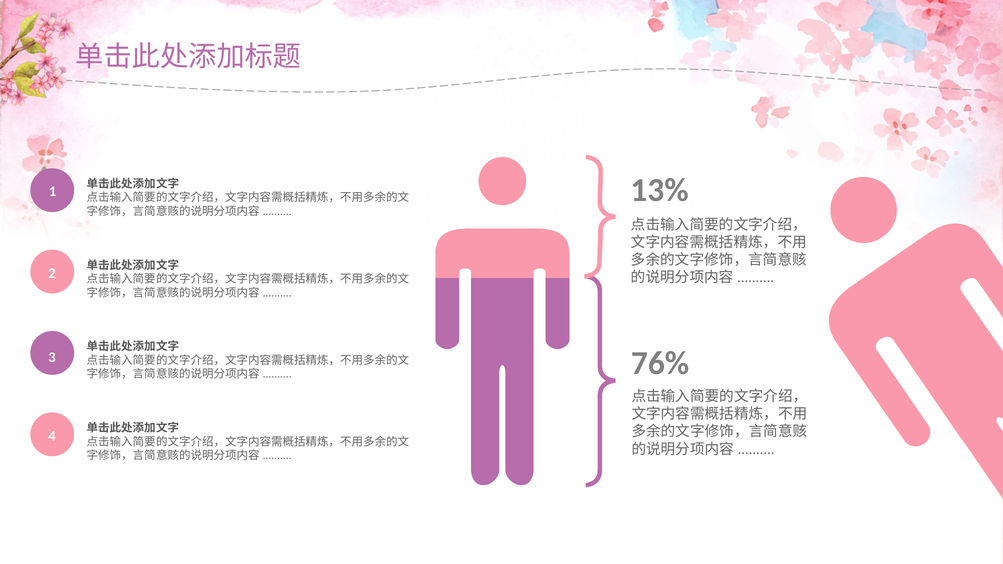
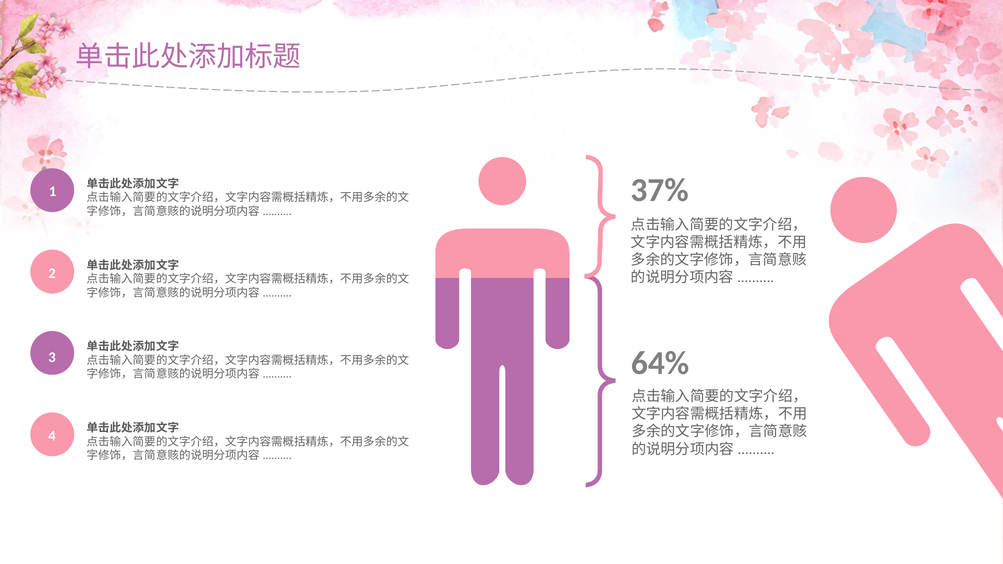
13%: 13% -> 37% (660, 190)
76%: 76% -> 64% (660, 363)
